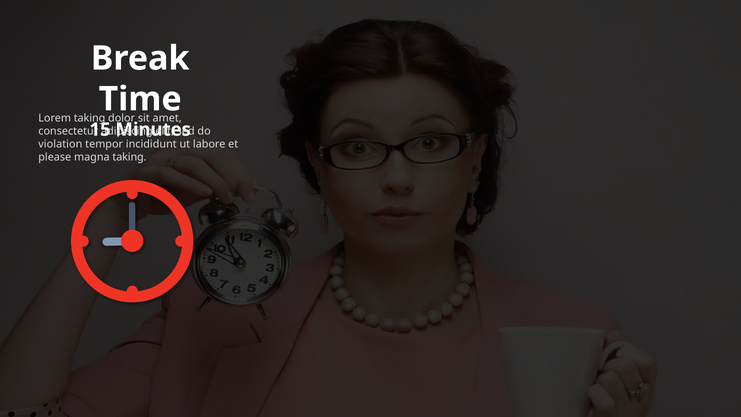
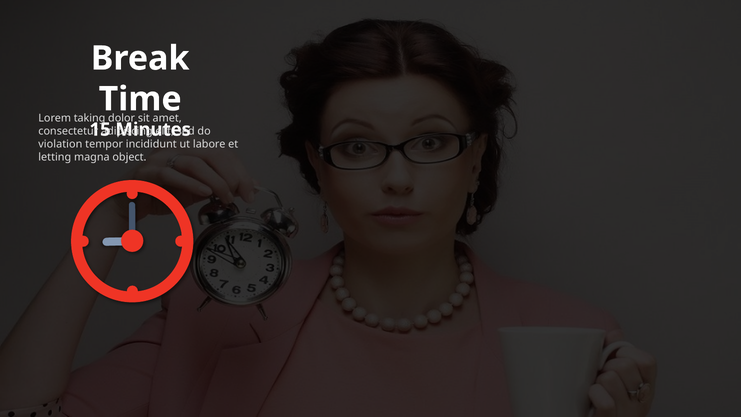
please: please -> letting (55, 157)
magna taking: taking -> object (129, 157)
